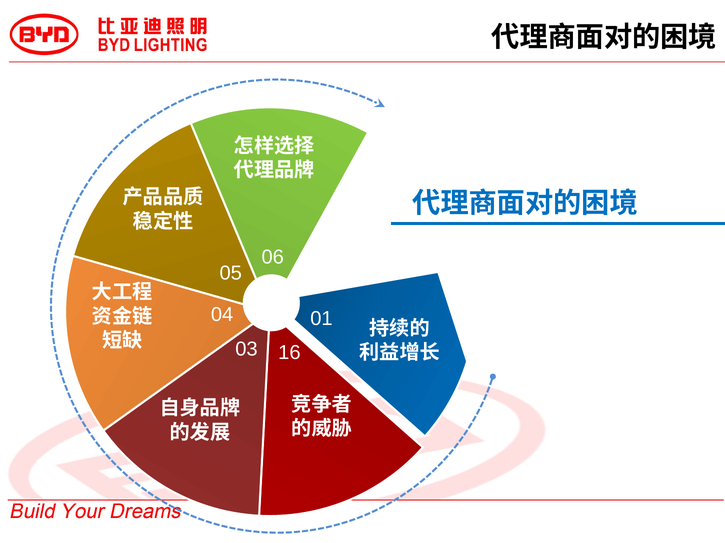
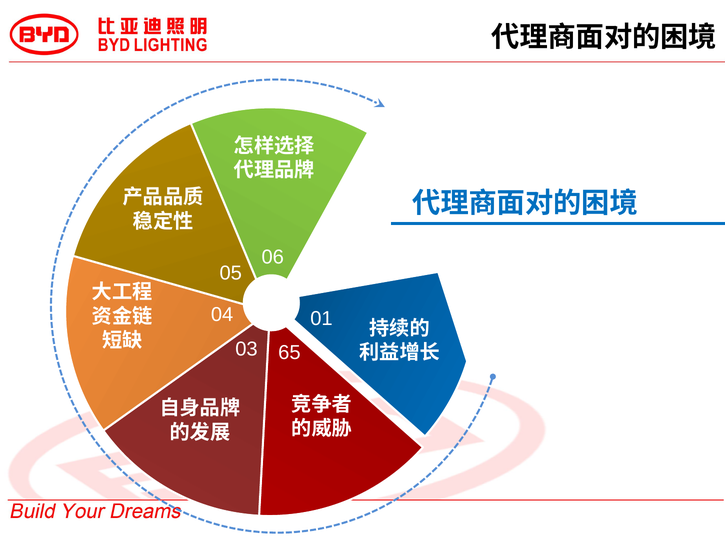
16: 16 -> 65 (289, 353)
